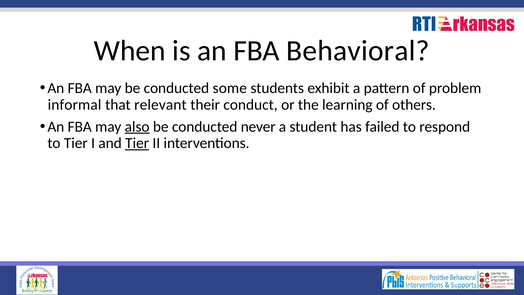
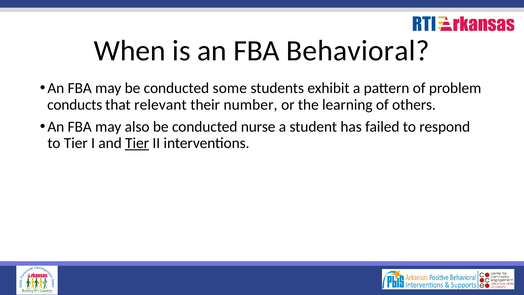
informal: informal -> conducts (75, 105)
conduct: conduct -> number (250, 105)
also underline: present -> none (137, 127)
never: never -> nurse (258, 127)
